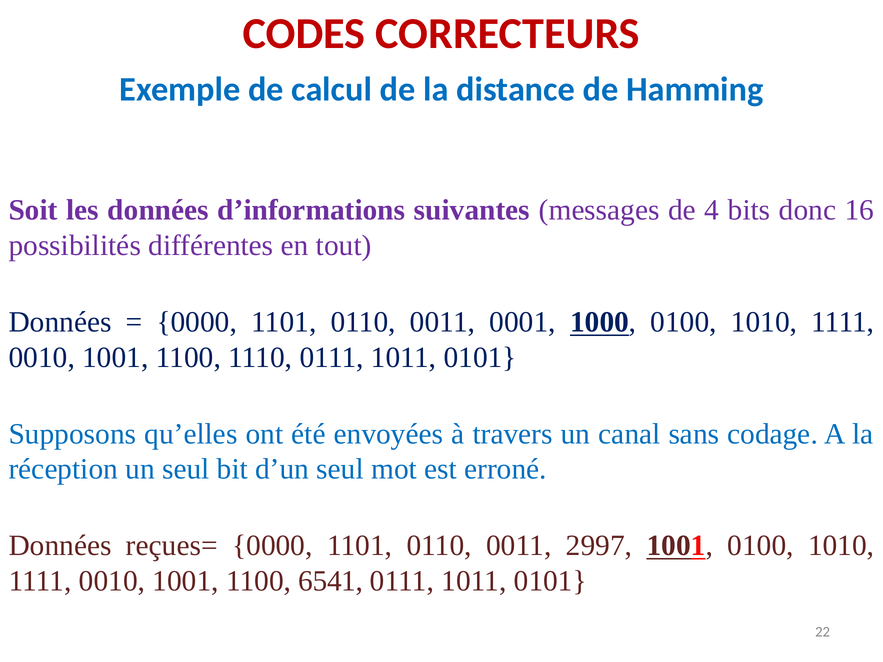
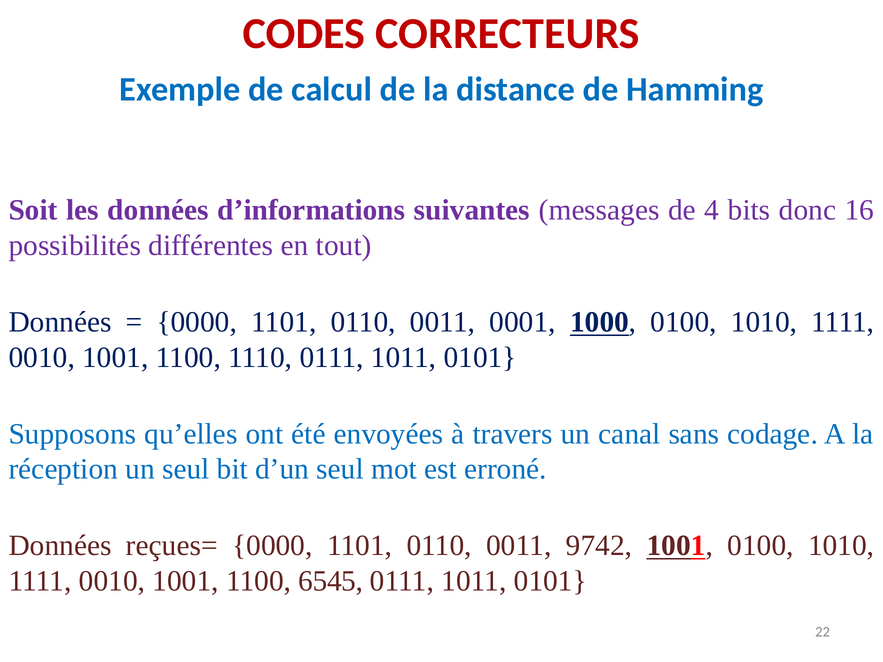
2997: 2997 -> 9742 (599, 546)
6541: 6541 -> 6545 (331, 581)
